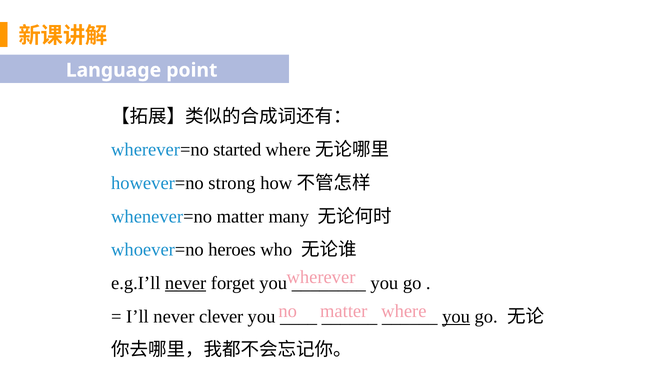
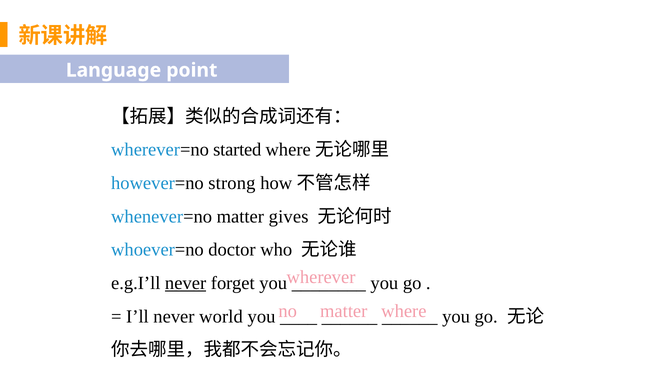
many: many -> gives (289, 216)
heroes: heroes -> doctor (232, 249)
clever: clever -> world (221, 316)
you underline: present -> none (456, 316)
